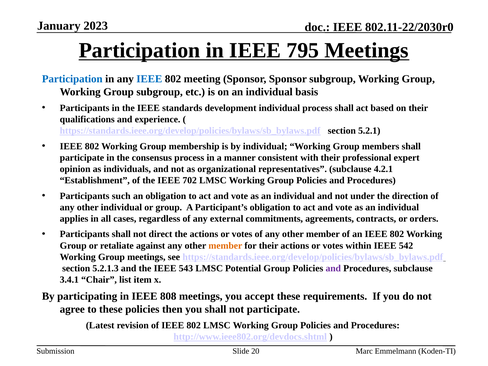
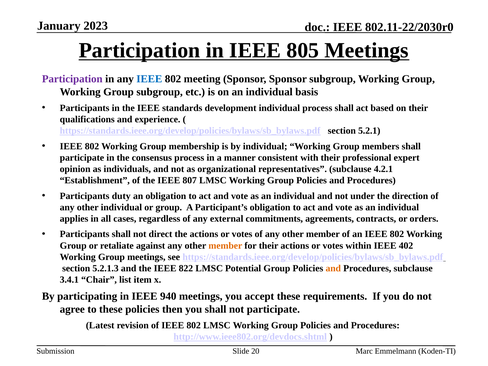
795: 795 -> 805 (303, 50)
Participation colour: blue -> purple (72, 79)
702: 702 -> 807 (190, 180)
such: such -> duty (121, 196)
542: 542 -> 402 (406, 246)
543: 543 -> 822 (186, 268)
and colour: purple -> orange (333, 268)
808: 808 -> 940 (168, 296)
